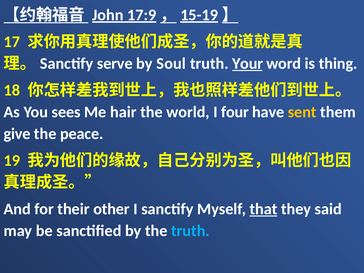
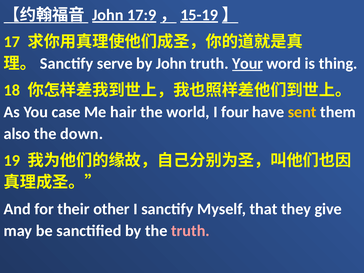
by Soul: Soul -> John (171, 64)
sees: sees -> case (66, 112)
give: give -> also (17, 134)
peace: peace -> down (82, 134)
that underline: present -> none (263, 209)
said: said -> give (328, 209)
truth colour: light blue -> pink (190, 231)
